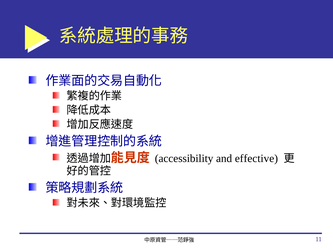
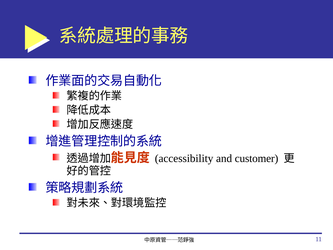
effective: effective -> customer (257, 158)
